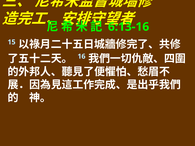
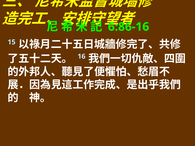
6:13-16: 6:13-16 -> 6:86-16 (129, 27)
